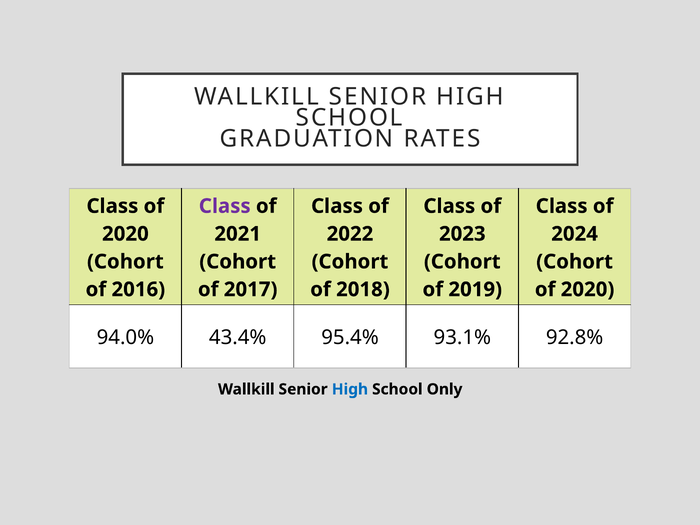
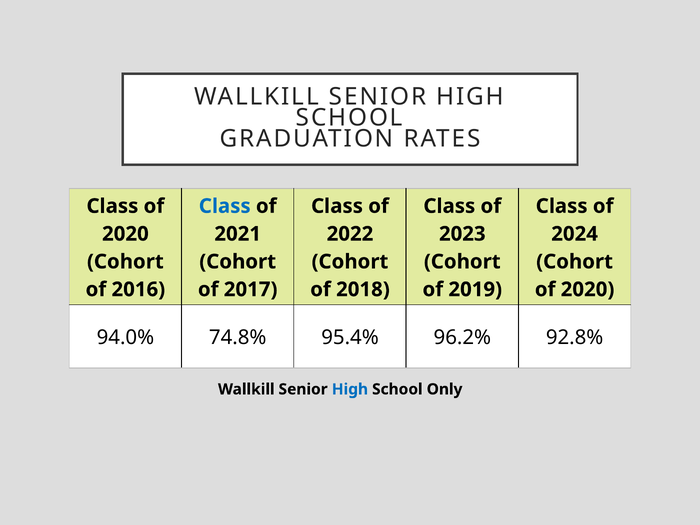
Class colour: purple -> blue (225, 206)
43.4%: 43.4% -> 74.8% (238, 338)
93.1%: 93.1% -> 96.2% (462, 338)
